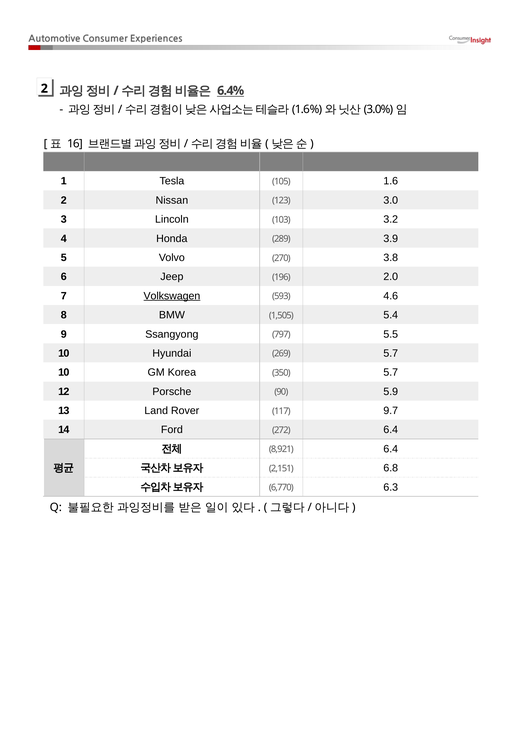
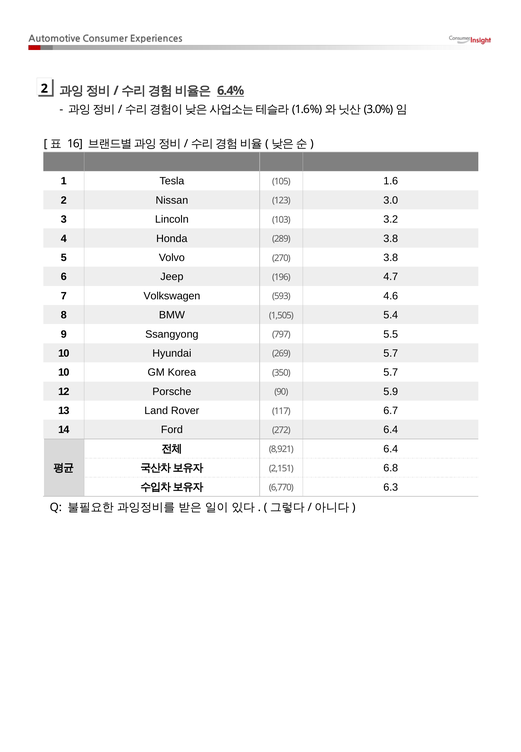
289 3.9: 3.9 -> 3.8 (391, 239)
2.0: 2.0 -> 4.7 (391, 277)
Volkswagen underline: present -> none (172, 296)
9.7: 9.7 -> 6.7 (391, 411)
